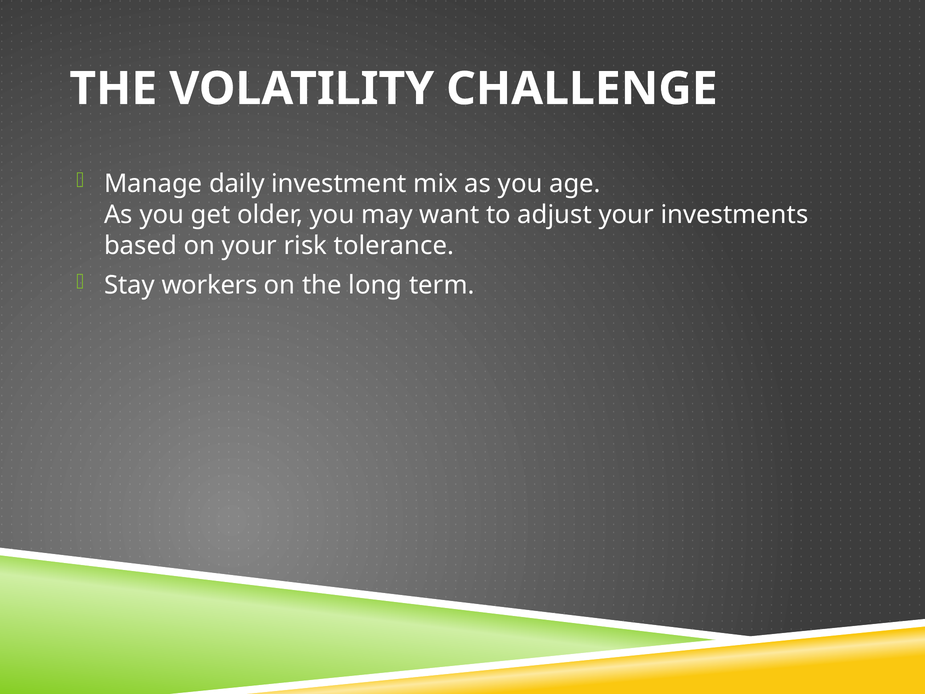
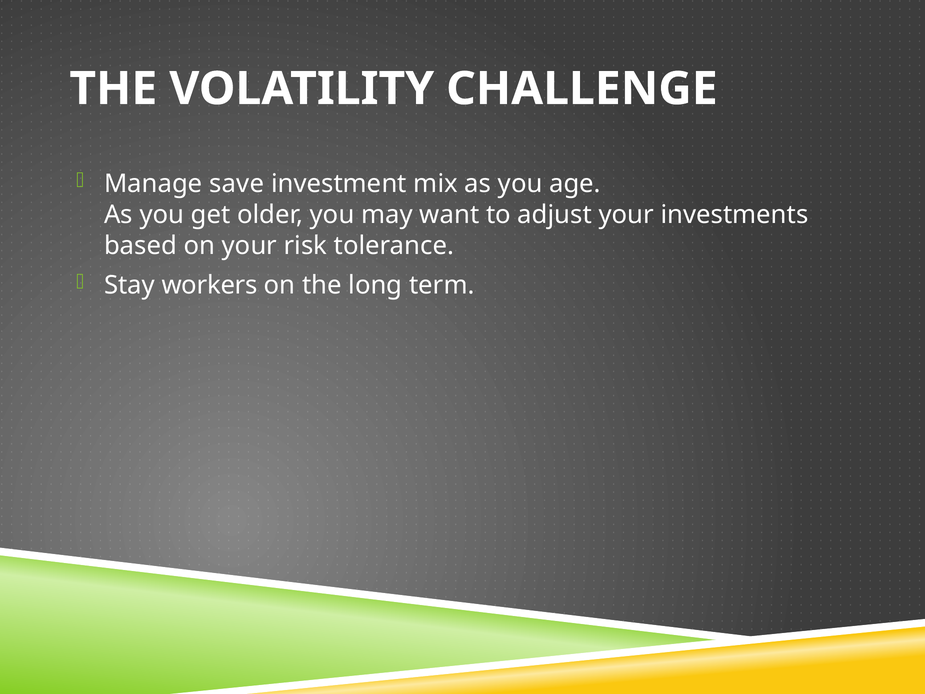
daily: daily -> save (237, 184)
